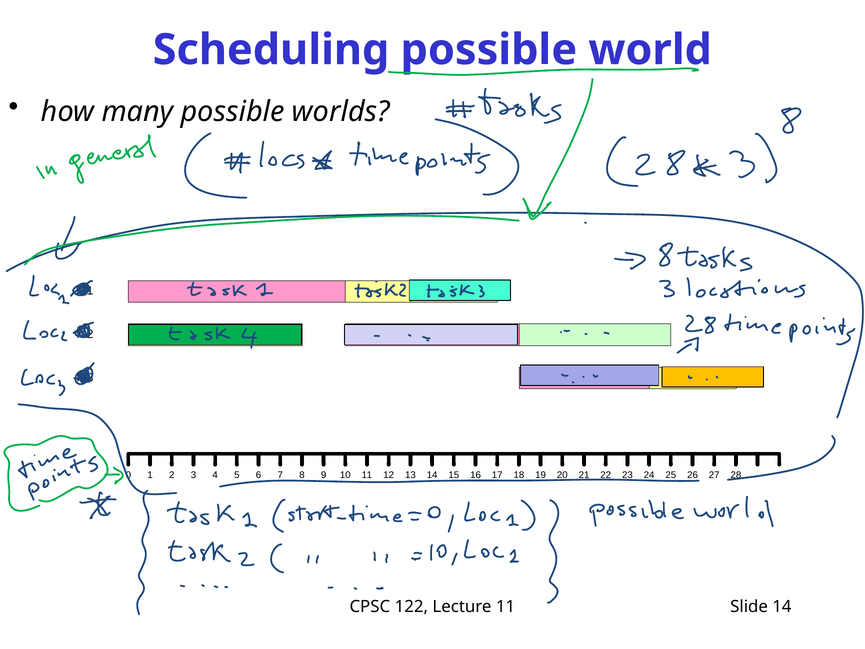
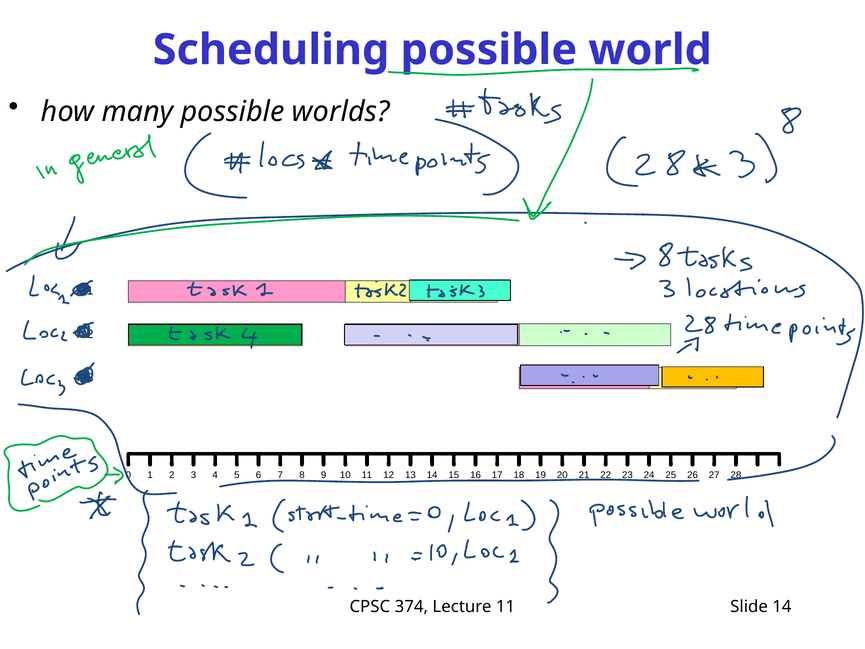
122: 122 -> 374 (411, 607)
